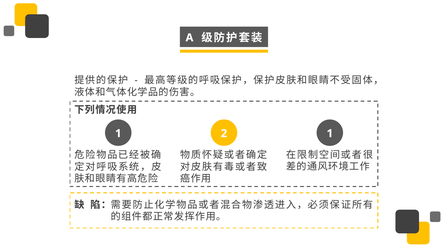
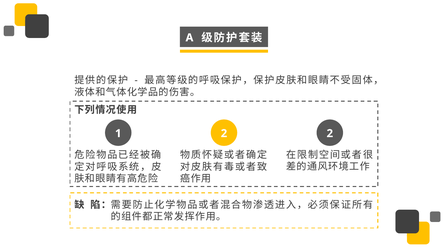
2 1: 1 -> 2 (330, 133)
